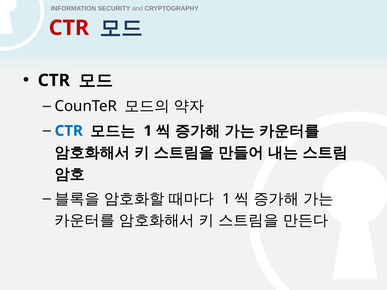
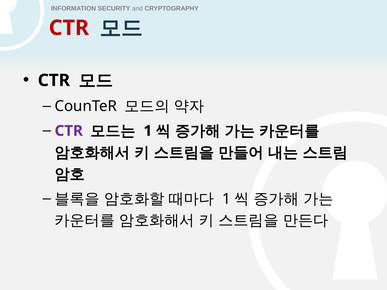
CTR colour: blue -> purple (69, 131)
